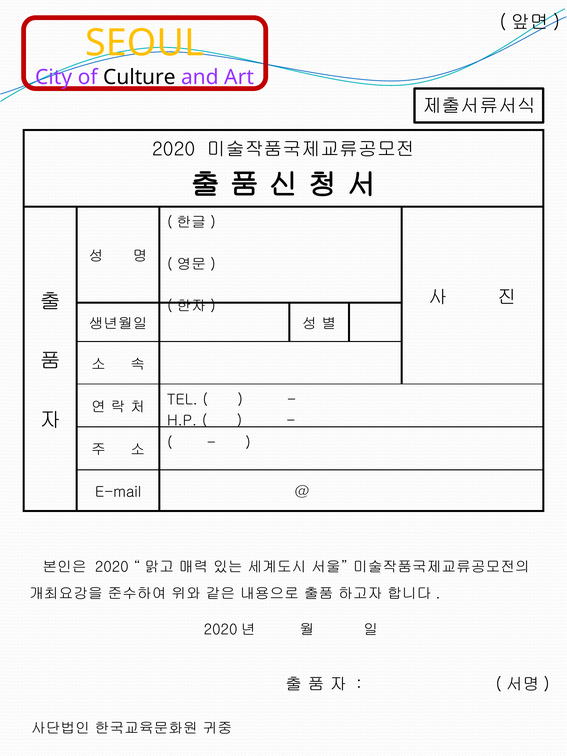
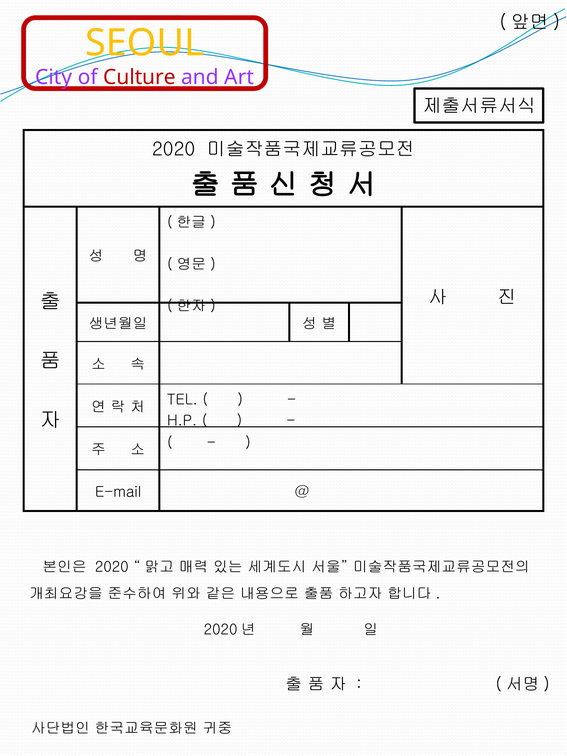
Culture colour: black -> red (139, 77)
